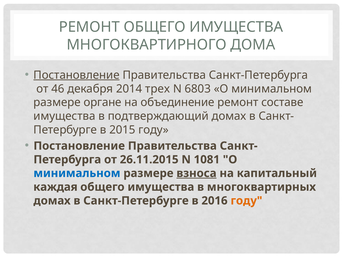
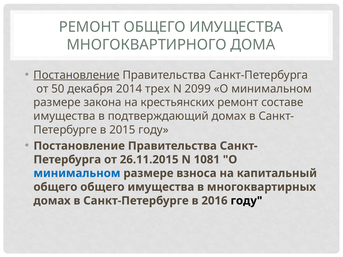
46: 46 -> 50 (58, 89)
6803: 6803 -> 2099 (198, 89)
органе: органе -> закона (103, 103)
объединение: объединение -> крестьянских (178, 103)
взноса underline: present -> none (196, 173)
каждая: каждая -> общего (55, 187)
году colour: orange -> black (246, 201)
